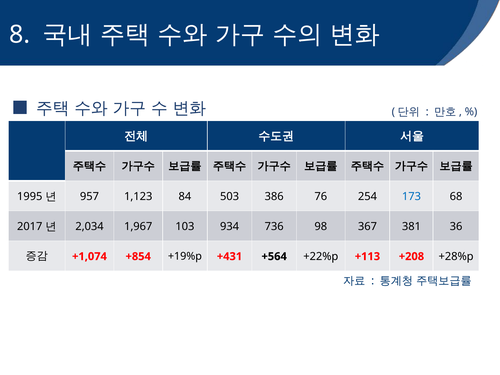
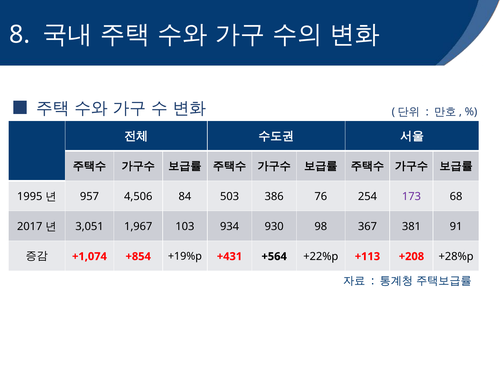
1,123: 1,123 -> 4,506 (138, 196)
173 colour: blue -> purple (411, 196)
2,034: 2,034 -> 3,051 (89, 226)
736: 736 -> 930 (274, 226)
36: 36 -> 91 (456, 226)
